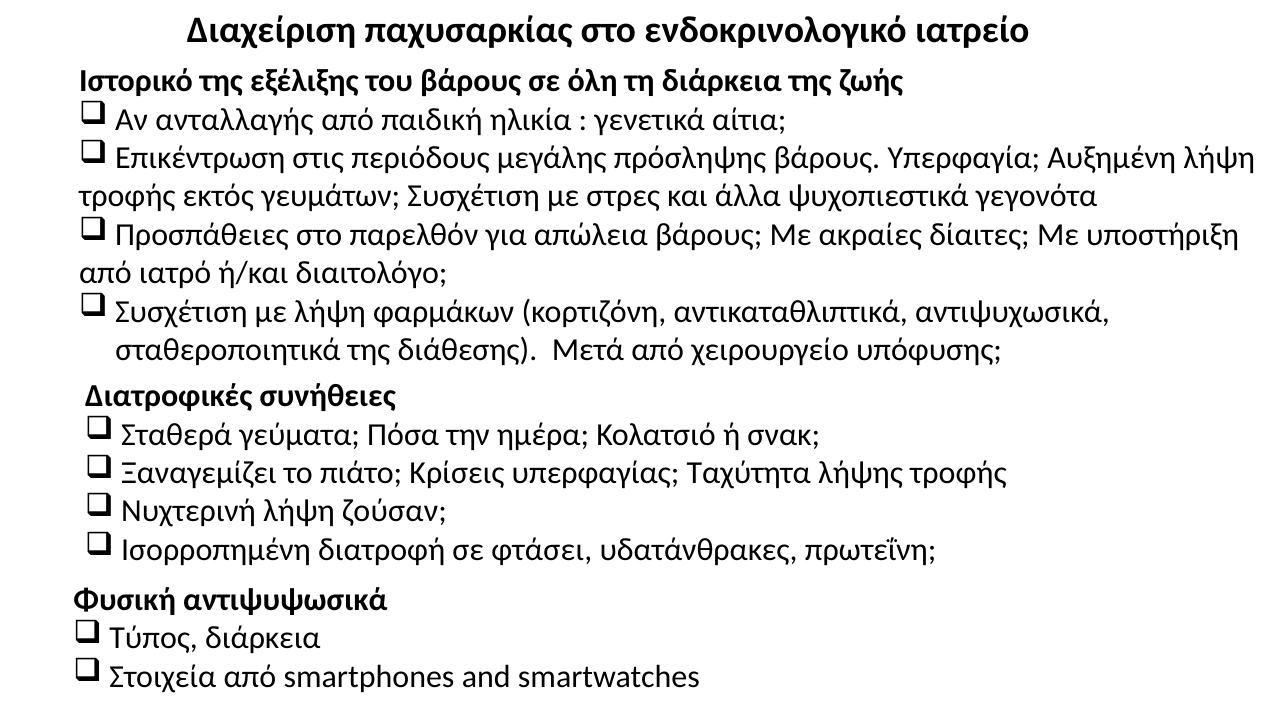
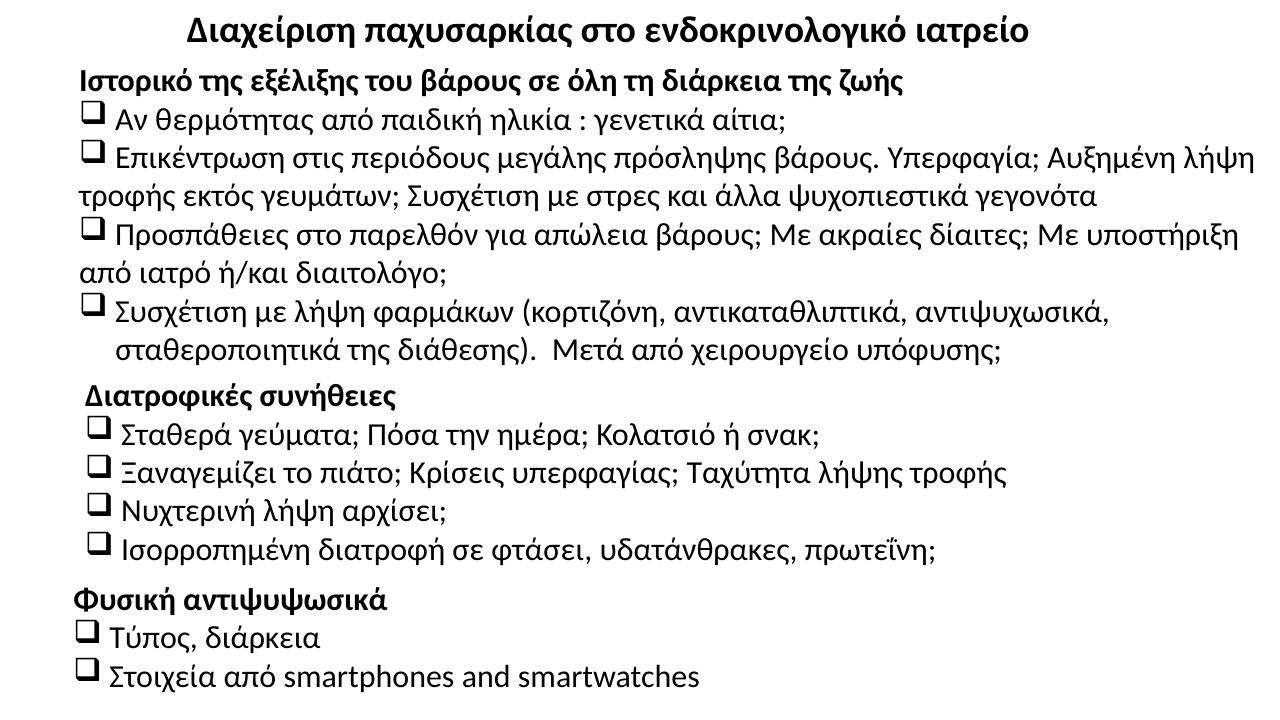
ανταλλαγής: ανταλλαγής -> θερμότητας (234, 119)
ζούσαν: ζούσαν -> αρχίσει (395, 511)
